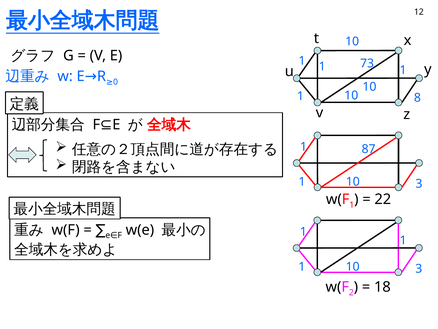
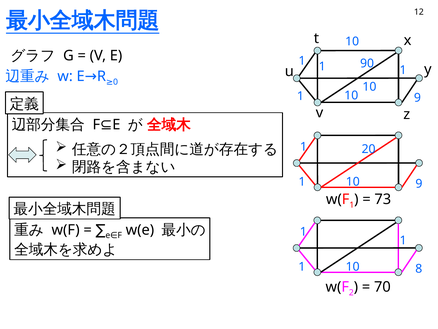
73: 73 -> 90 (367, 63)
8: 8 -> 9 (417, 98)
87: 87 -> 20 (369, 149)
3: 3 -> 9 (419, 184)
22: 22 -> 73 (383, 199)
3: 3 -> 8 (419, 268)
18: 18 -> 70 (382, 287)
